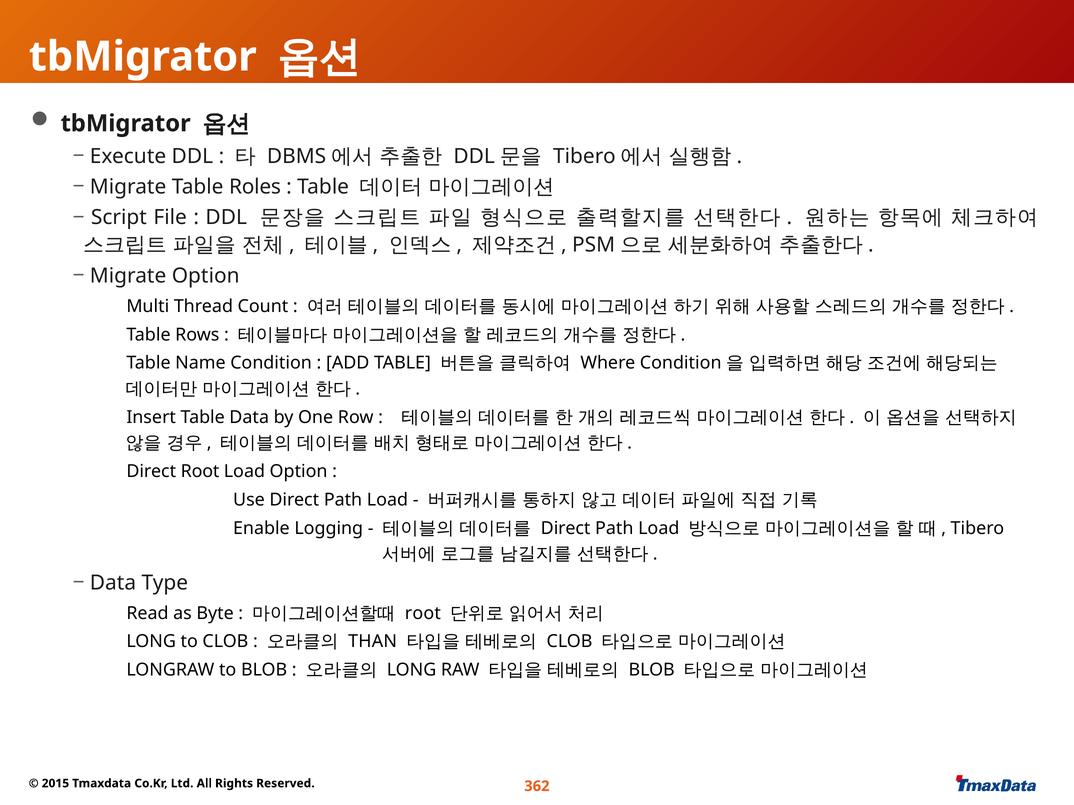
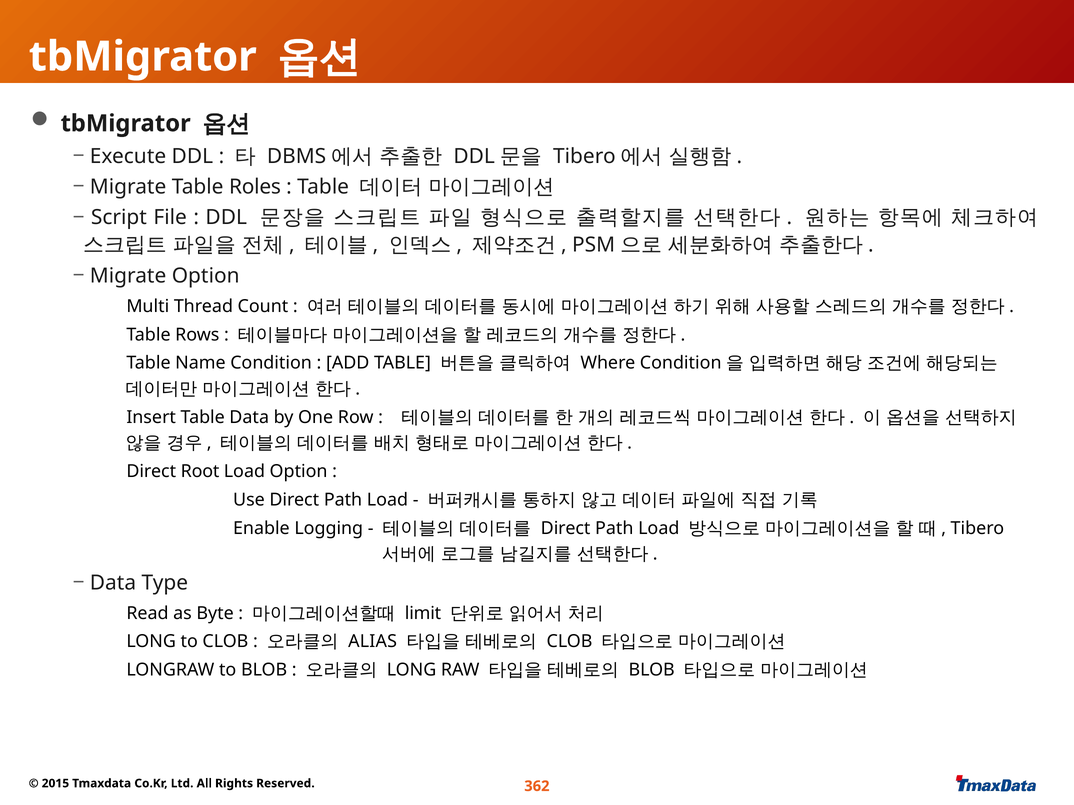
root: root -> limit (423, 614)
THAN: THAN -> ALIAS (373, 642)
